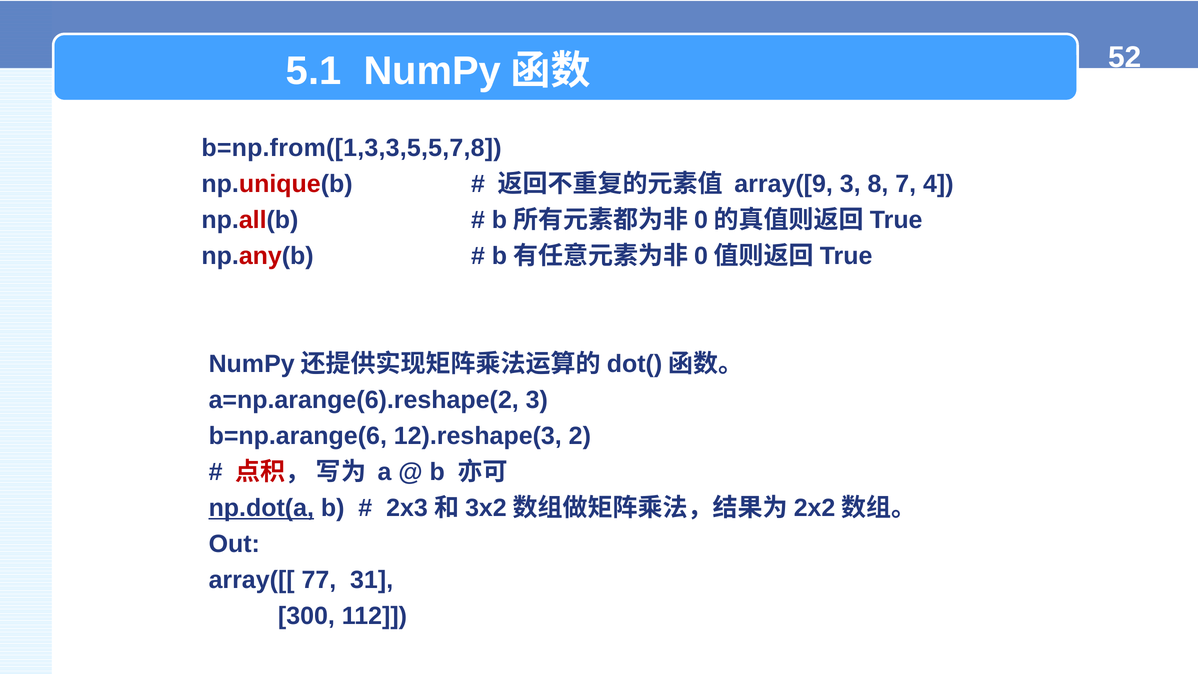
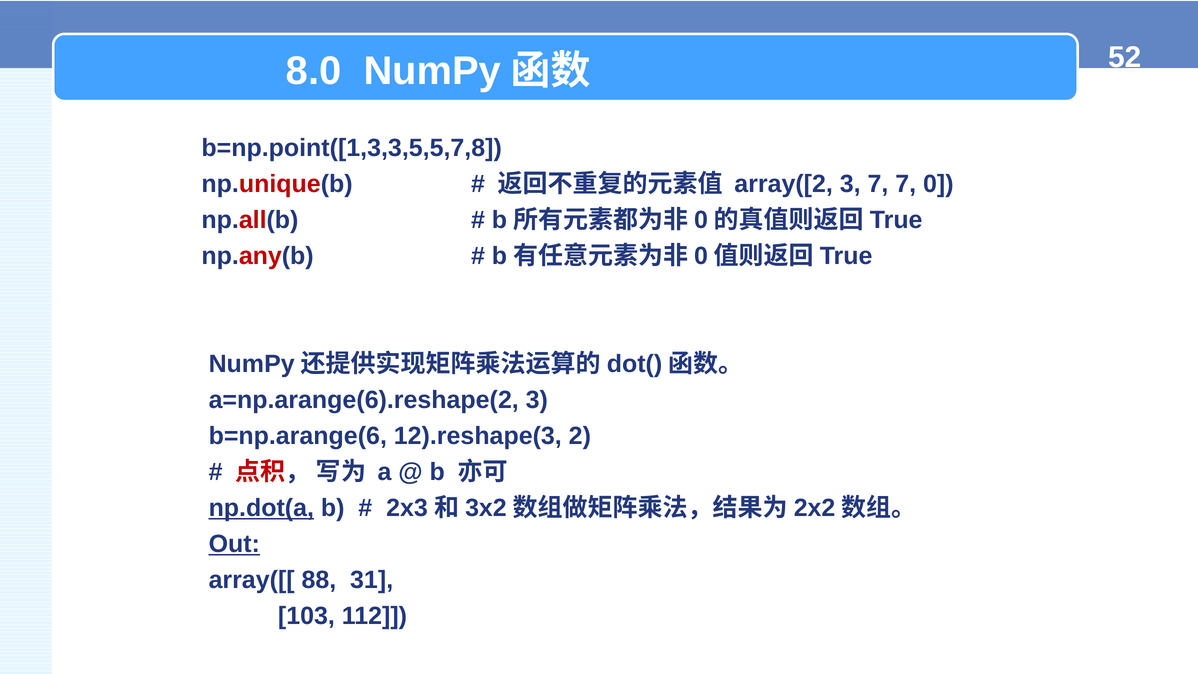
5.1: 5.1 -> 8.0 (314, 71)
b=np.from([1,3,3,5,5,7,8: b=np.from([1,3,3,5,5,7,8 -> b=np.point([1,3,3,5,5,7,8 (352, 148)
array([9: array([9 -> array([2 (784, 184)
3 8: 8 -> 7 (878, 184)
4: 4 -> 0 (938, 184)
Out underline: none -> present (234, 544)
77: 77 -> 88 (319, 580)
300: 300 -> 103 (306, 616)
